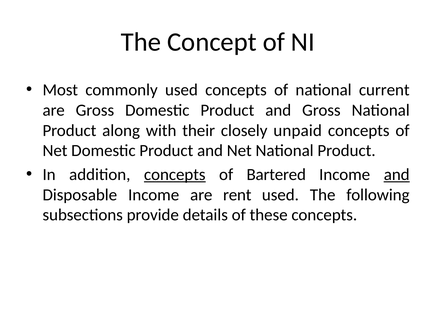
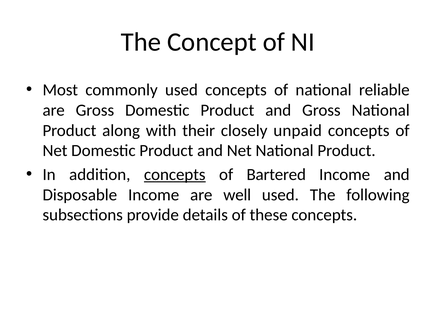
current: current -> reliable (384, 90)
and underline: present -> none (397, 174)
rent: rent -> well (237, 195)
